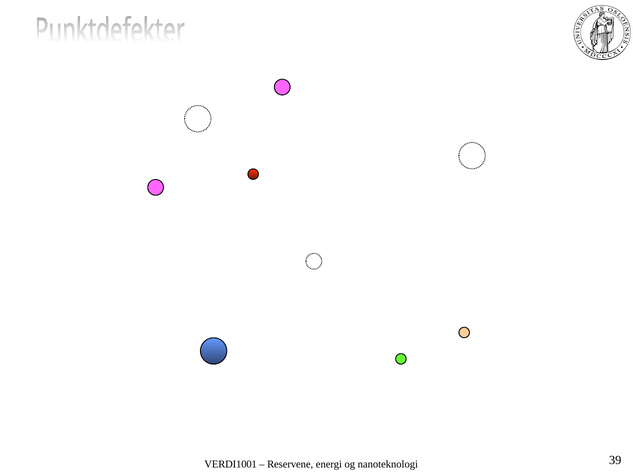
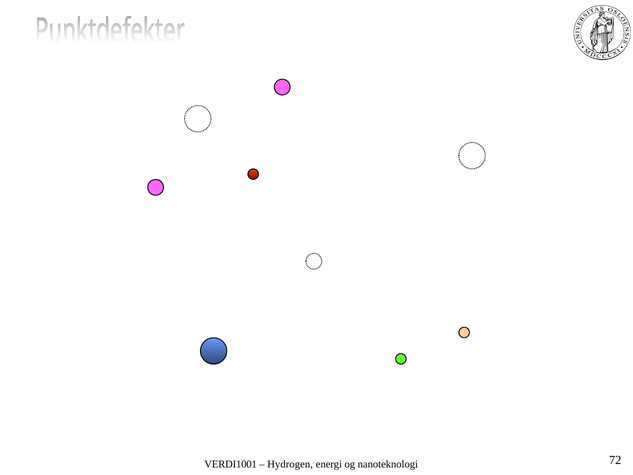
Reservene: Reservene -> Hydrogen (290, 464)
39: 39 -> 72 (615, 460)
